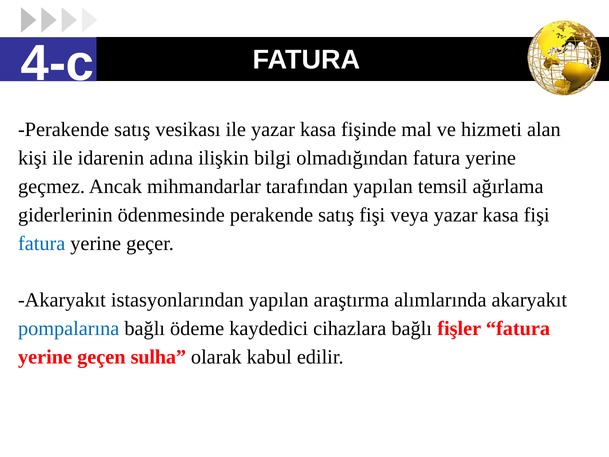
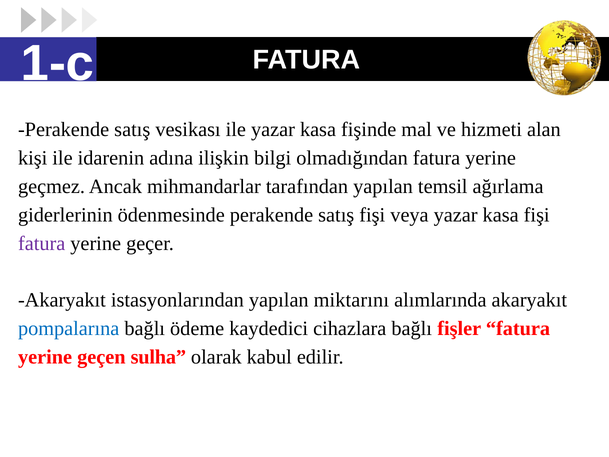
4-c: 4-c -> 1-c (57, 64)
fatura colour: blue -> purple (42, 243)
araştırma: araştırma -> miktarını (351, 300)
